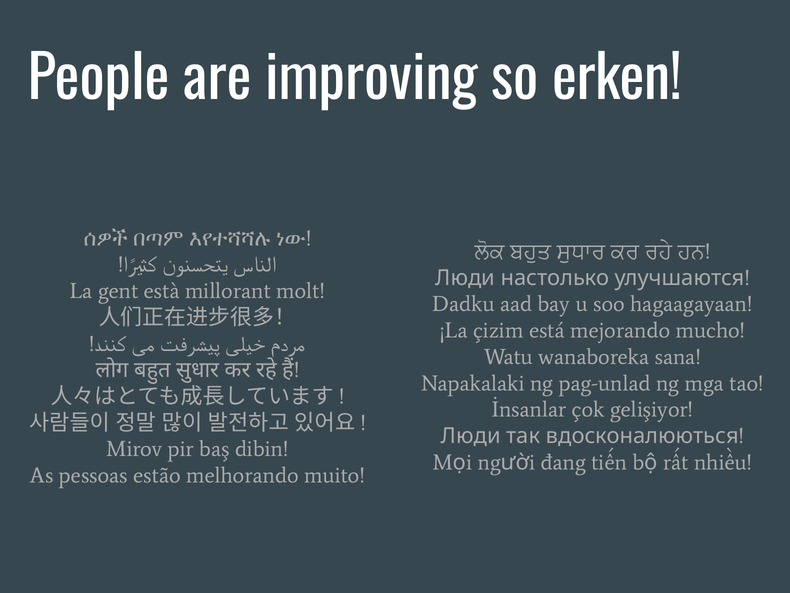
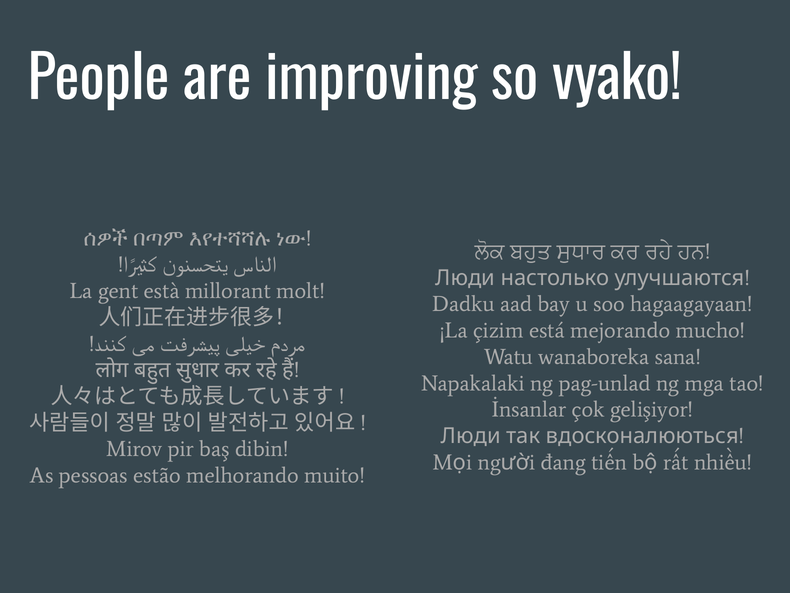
erken: erken -> vyako (617, 79)
